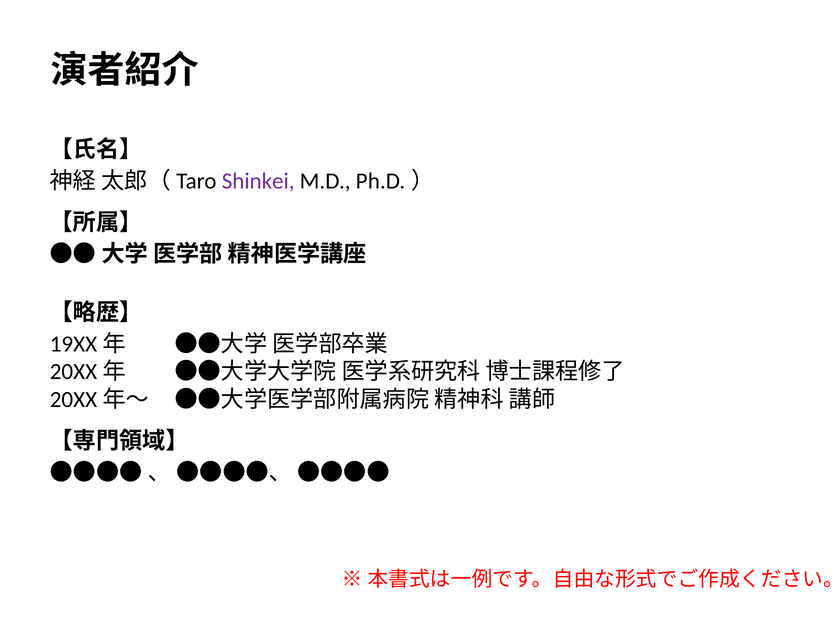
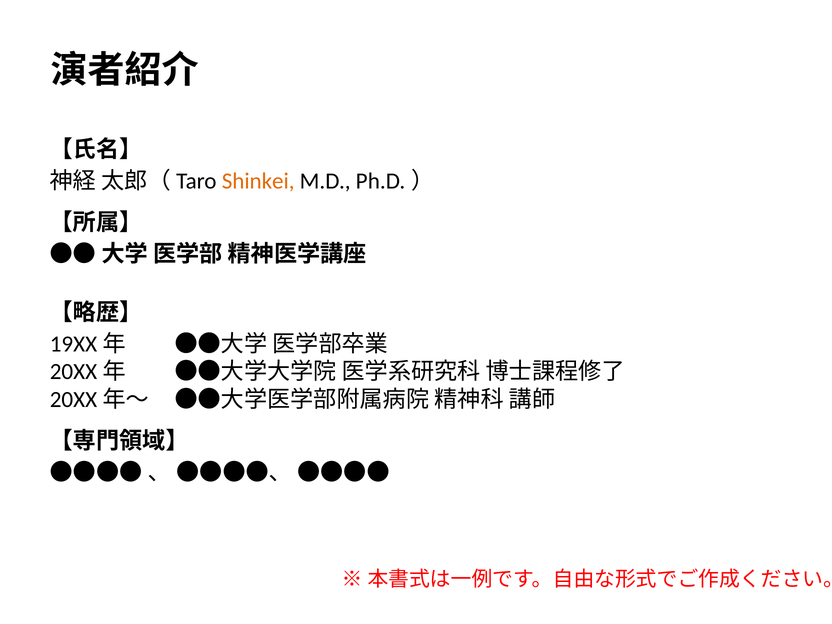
Shinkei colour: purple -> orange (258, 181)
